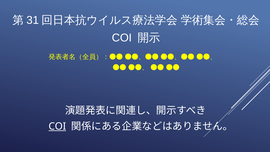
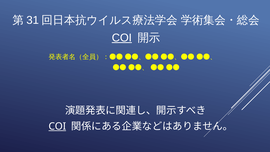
COI underline: none -> present (122, 38)
